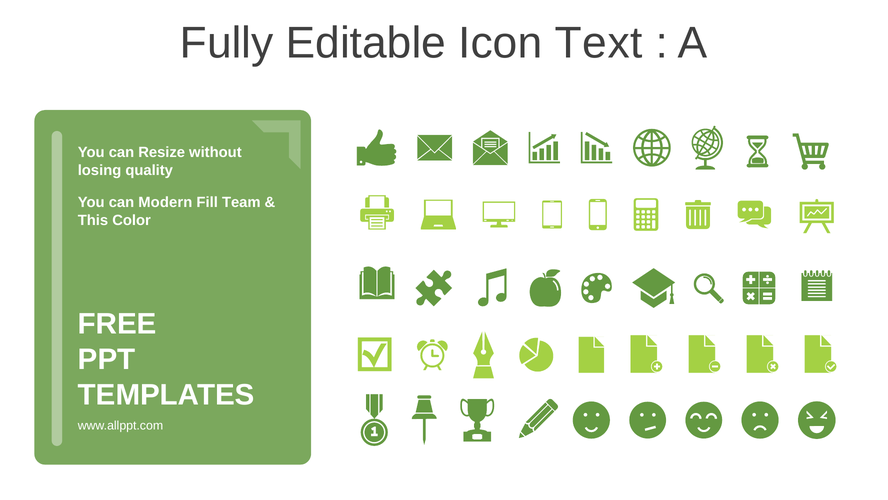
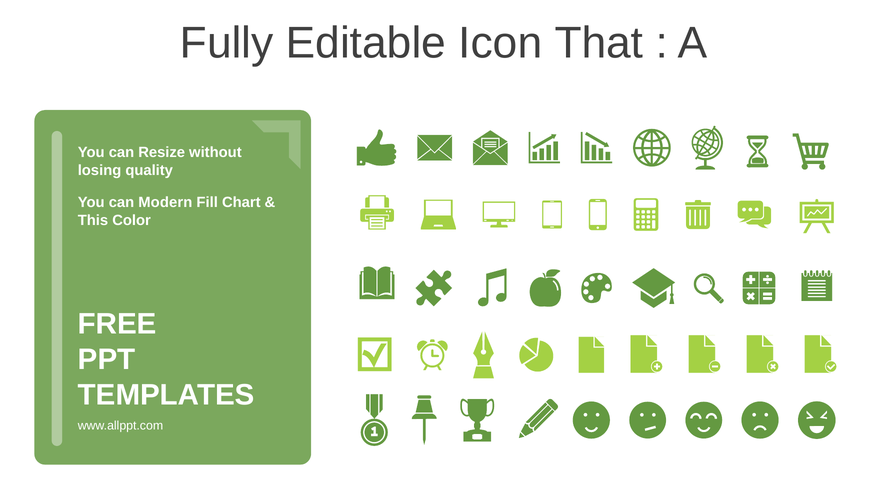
Text: Text -> That (599, 43)
Team: Team -> Chart (241, 202)
